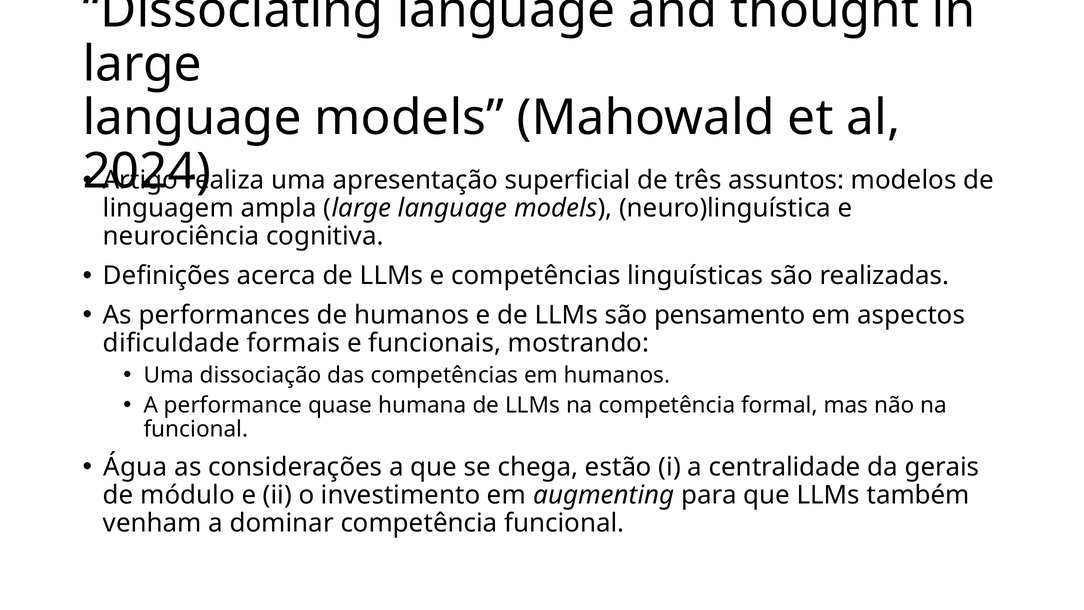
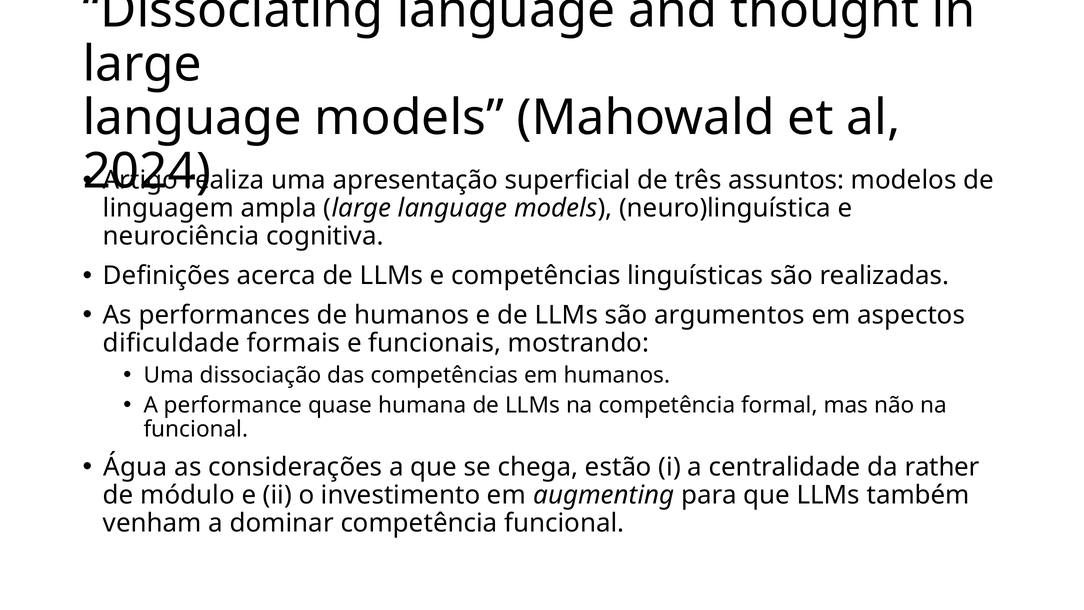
pensamento: pensamento -> argumentos (730, 315)
gerais: gerais -> rather (942, 467)
